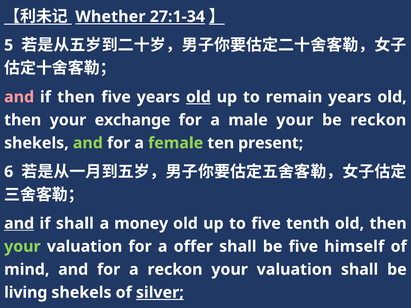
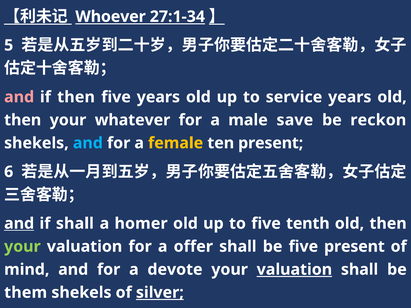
Whether: Whether -> Whoever (111, 17)
old underline: present -> none (198, 97)
remain: remain -> service (294, 97)
exchange: exchange -> whatever (133, 120)
male your: your -> save (295, 120)
and colour: light green -> light blue (88, 143)
female colour: light green -> yellow (176, 143)
money: money -> homer (141, 224)
five himself: himself -> present (354, 247)
a reckon: reckon -> devote (175, 270)
valuation underline: none -> present (294, 270)
living: living -> them (26, 293)
